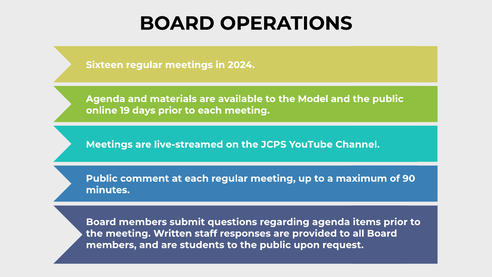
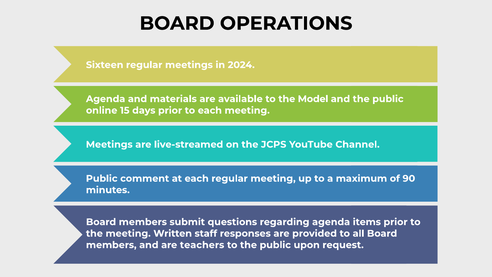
19: 19 -> 15 (125, 110)
students: students -> teachers (202, 245)
